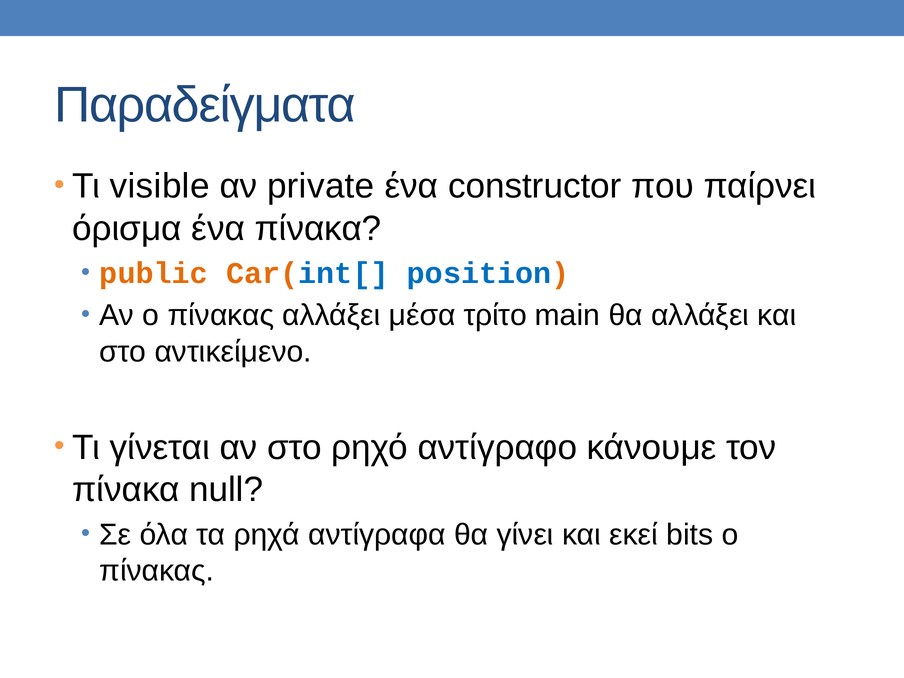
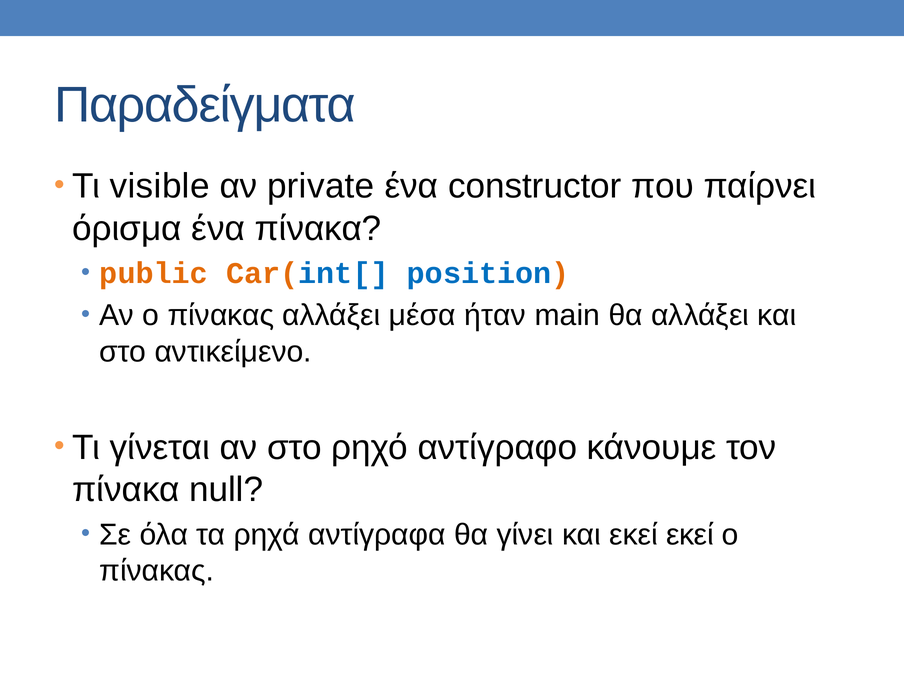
τρίτο: τρίτο -> ήταν (495, 316)
εκεί bits: bits -> εκεί (690, 535)
